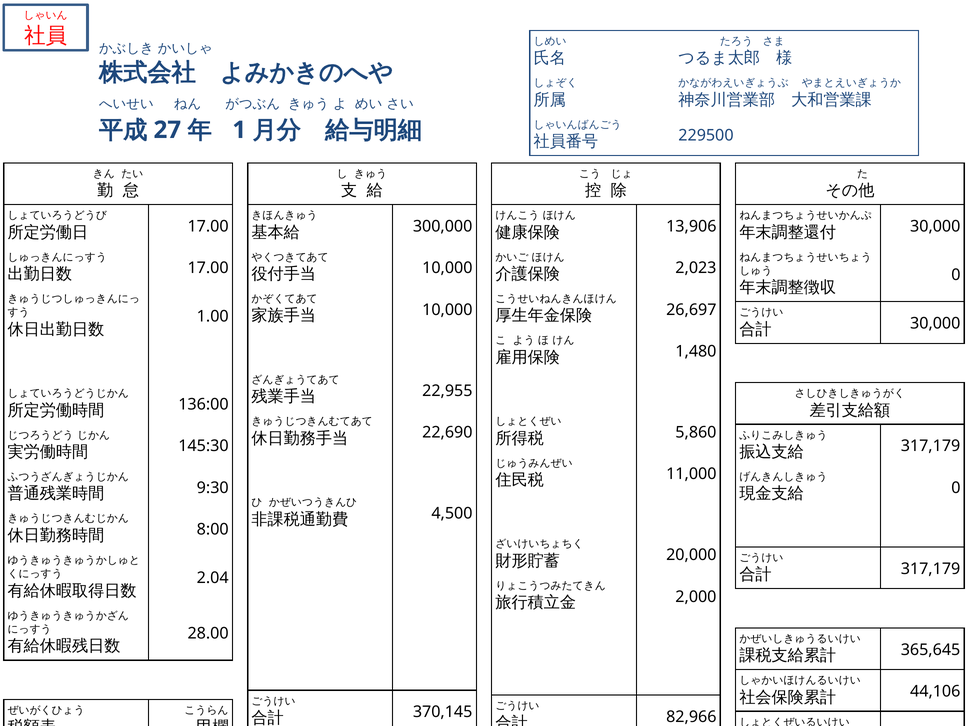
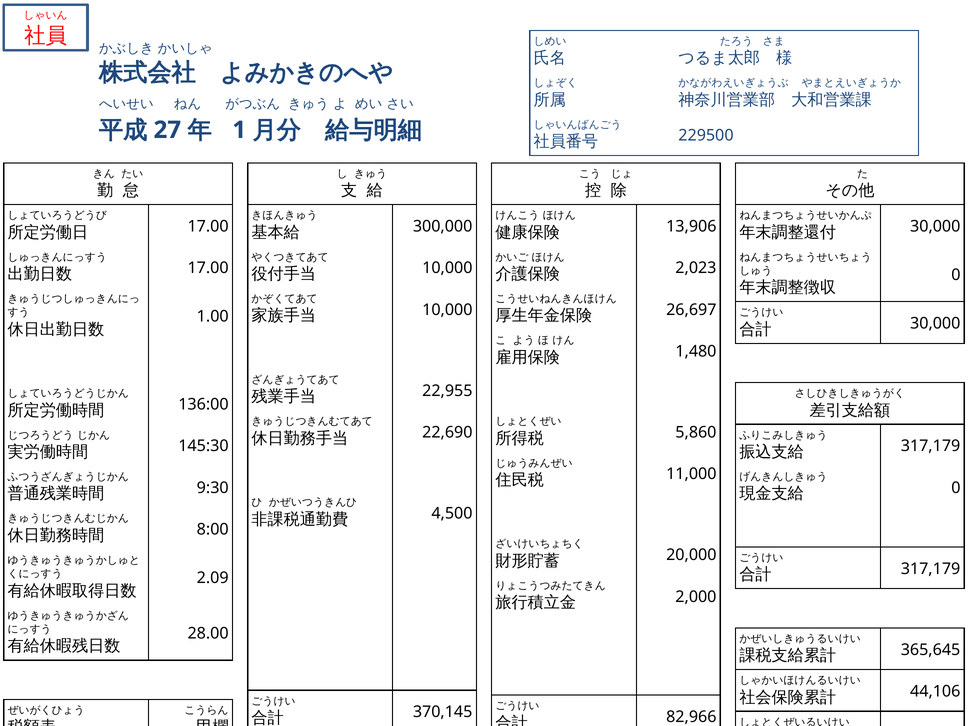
2.04: 2.04 -> 2.09 (213, 578)
